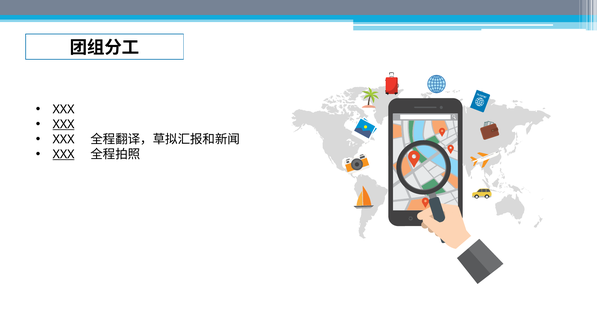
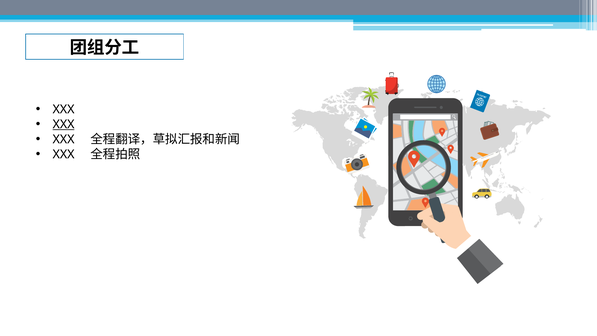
XXX underline: present -> none (64, 154)
